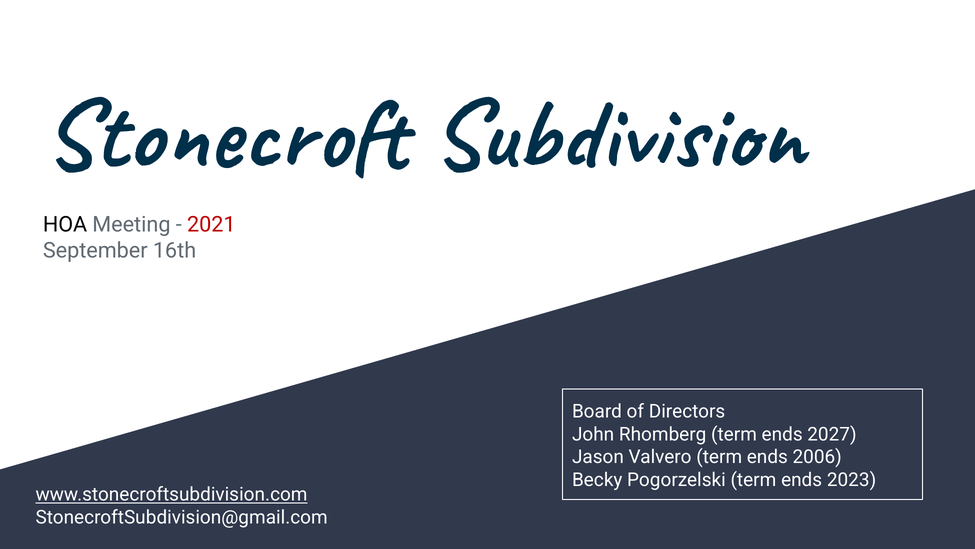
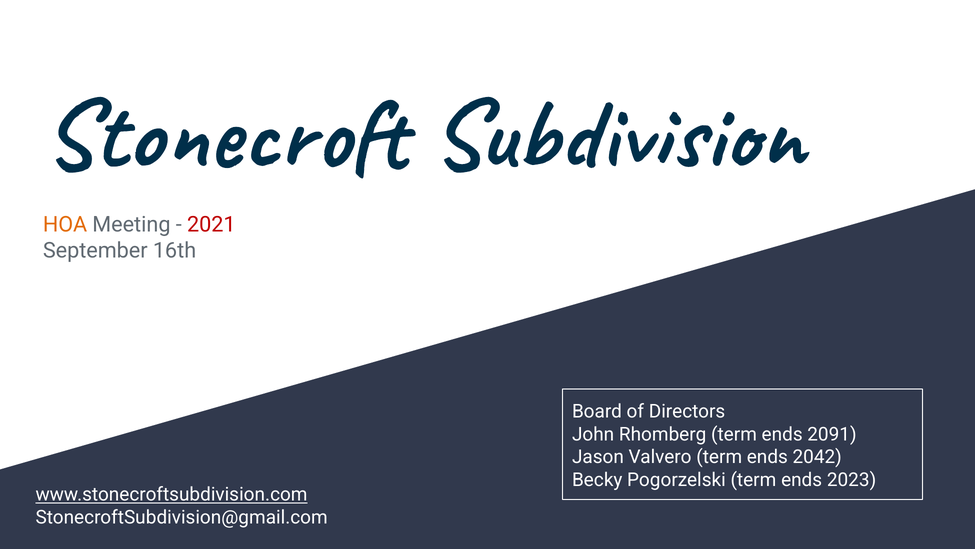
HOA colour: black -> orange (65, 225)
2027: 2027 -> 2091 (832, 434)
2006: 2006 -> 2042 (817, 457)
